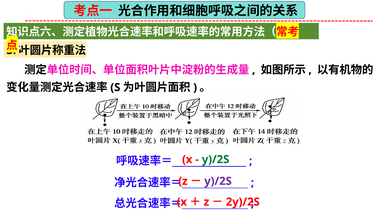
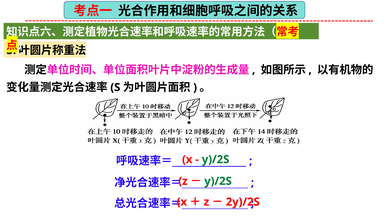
y)/2S colour: purple -> green (218, 181)
